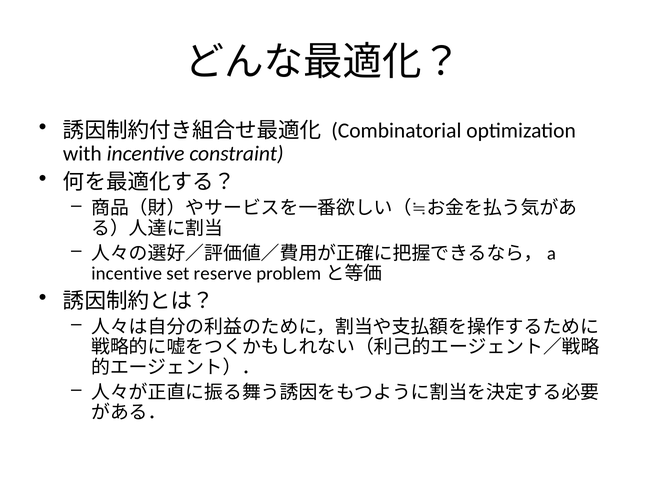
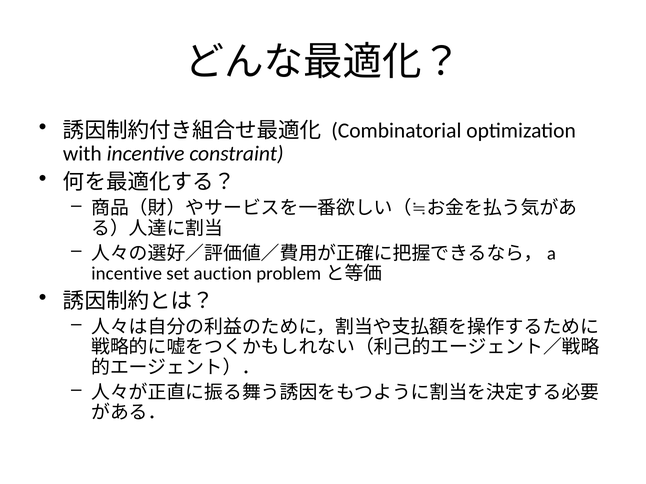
reserve: reserve -> auction (223, 274)
